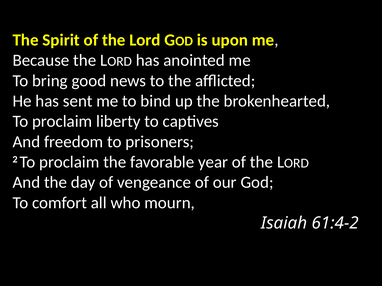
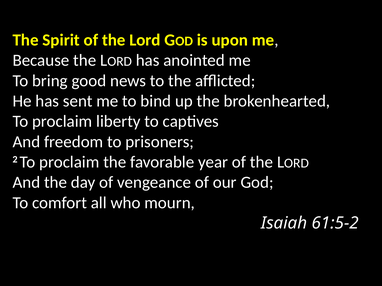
61:4-2: 61:4-2 -> 61:5-2 (335, 223)
